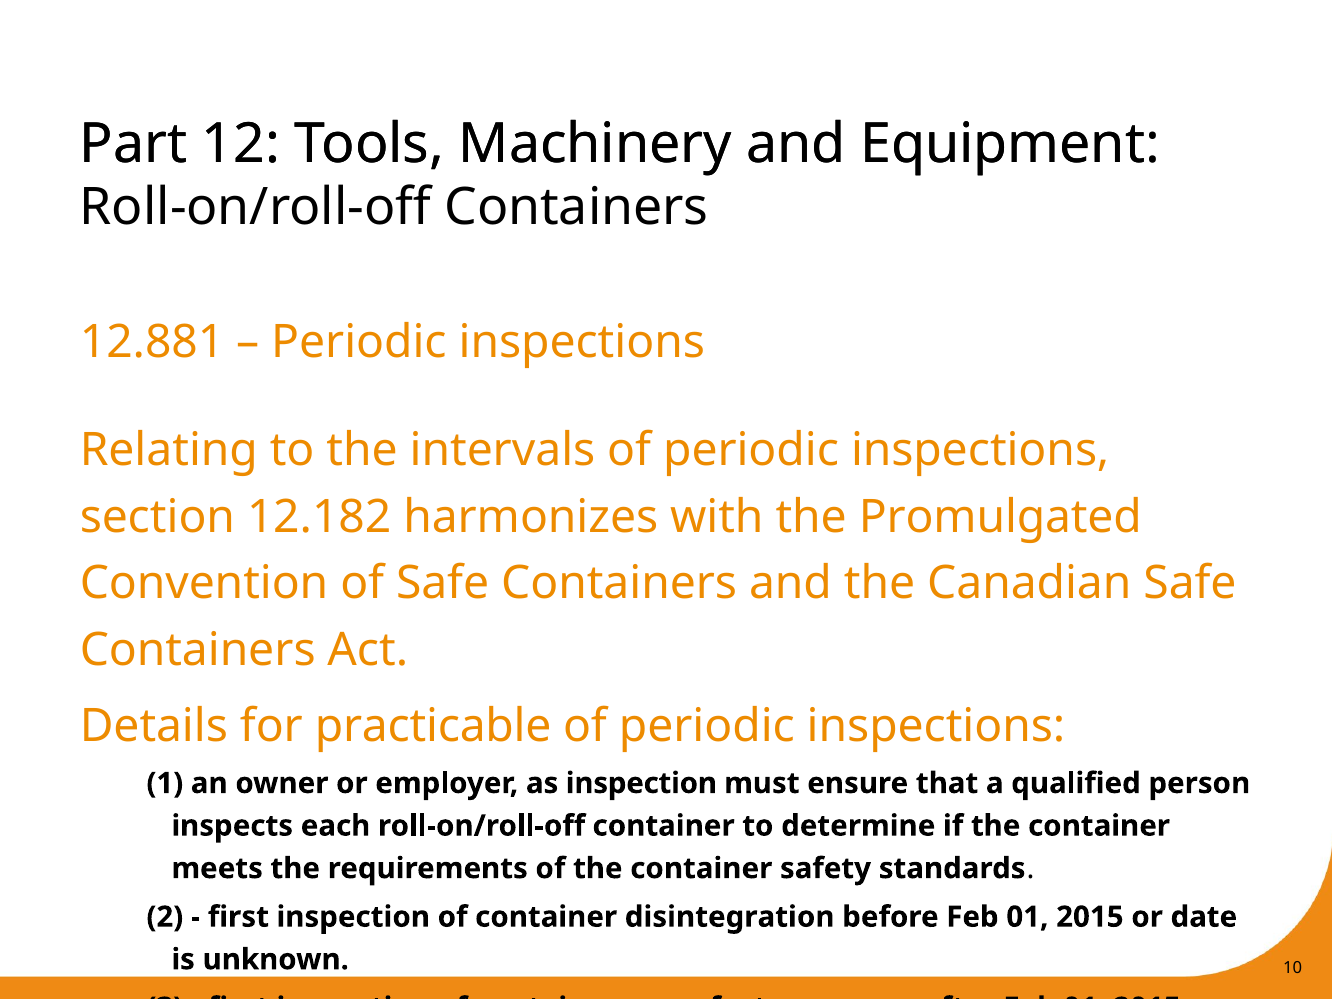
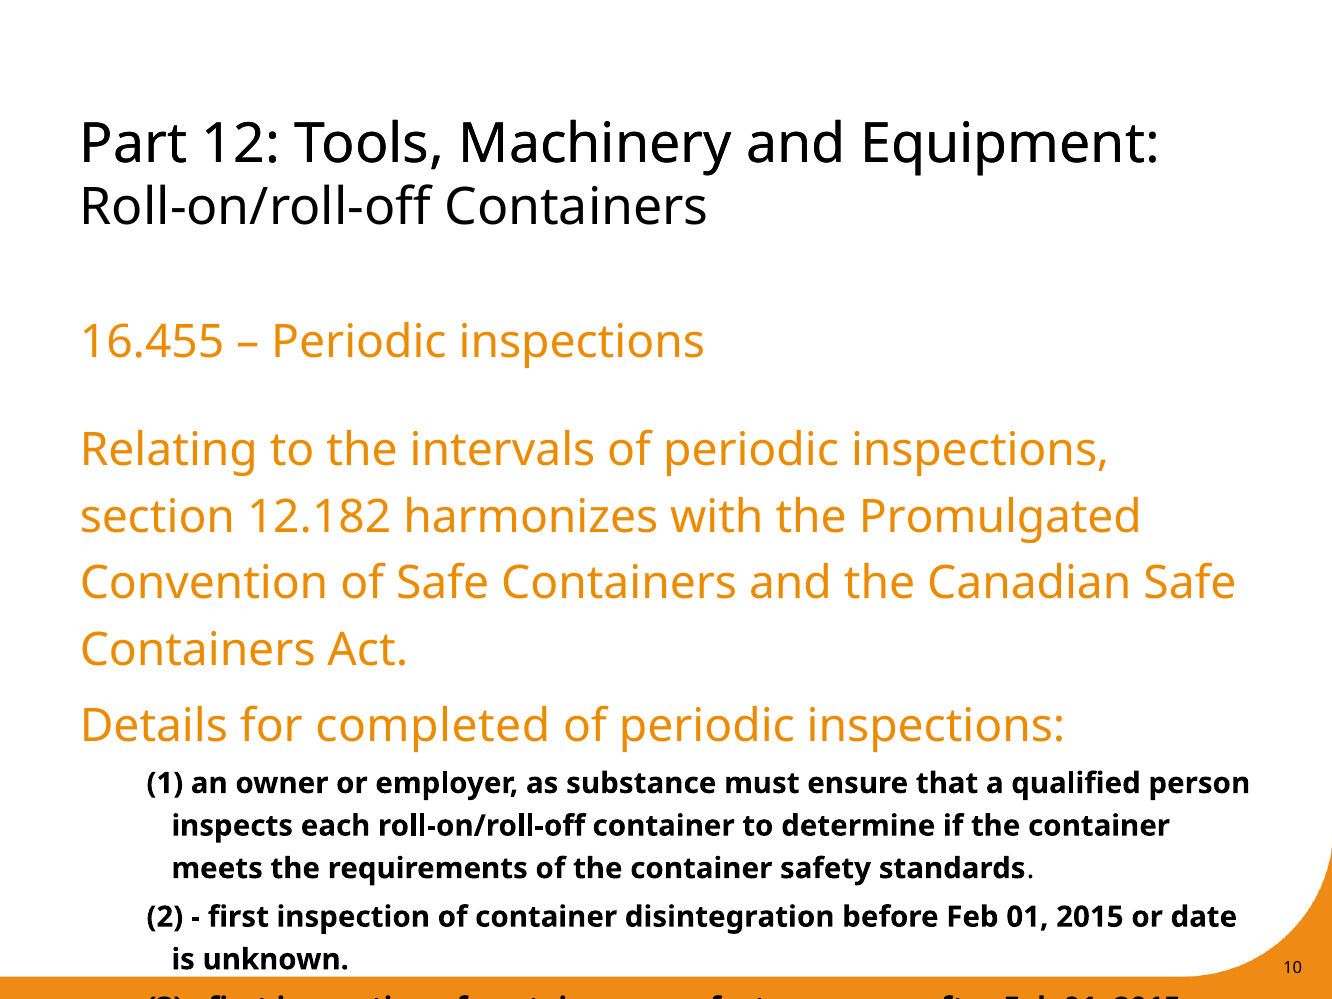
12.881: 12.881 -> 16.455 (152, 342)
practicable: practicable -> completed (433, 726)
as inspection: inspection -> substance (641, 783)
